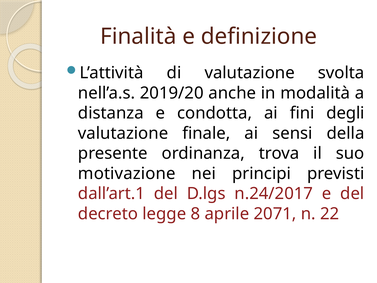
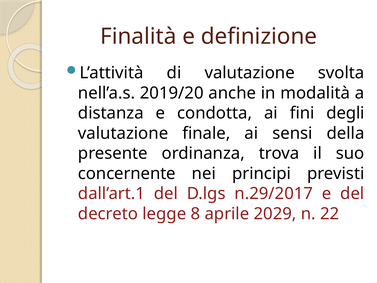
motivazione: motivazione -> concernente (127, 173)
n.24/2017: n.24/2017 -> n.29/2017 (274, 193)
2071: 2071 -> 2029 (275, 214)
